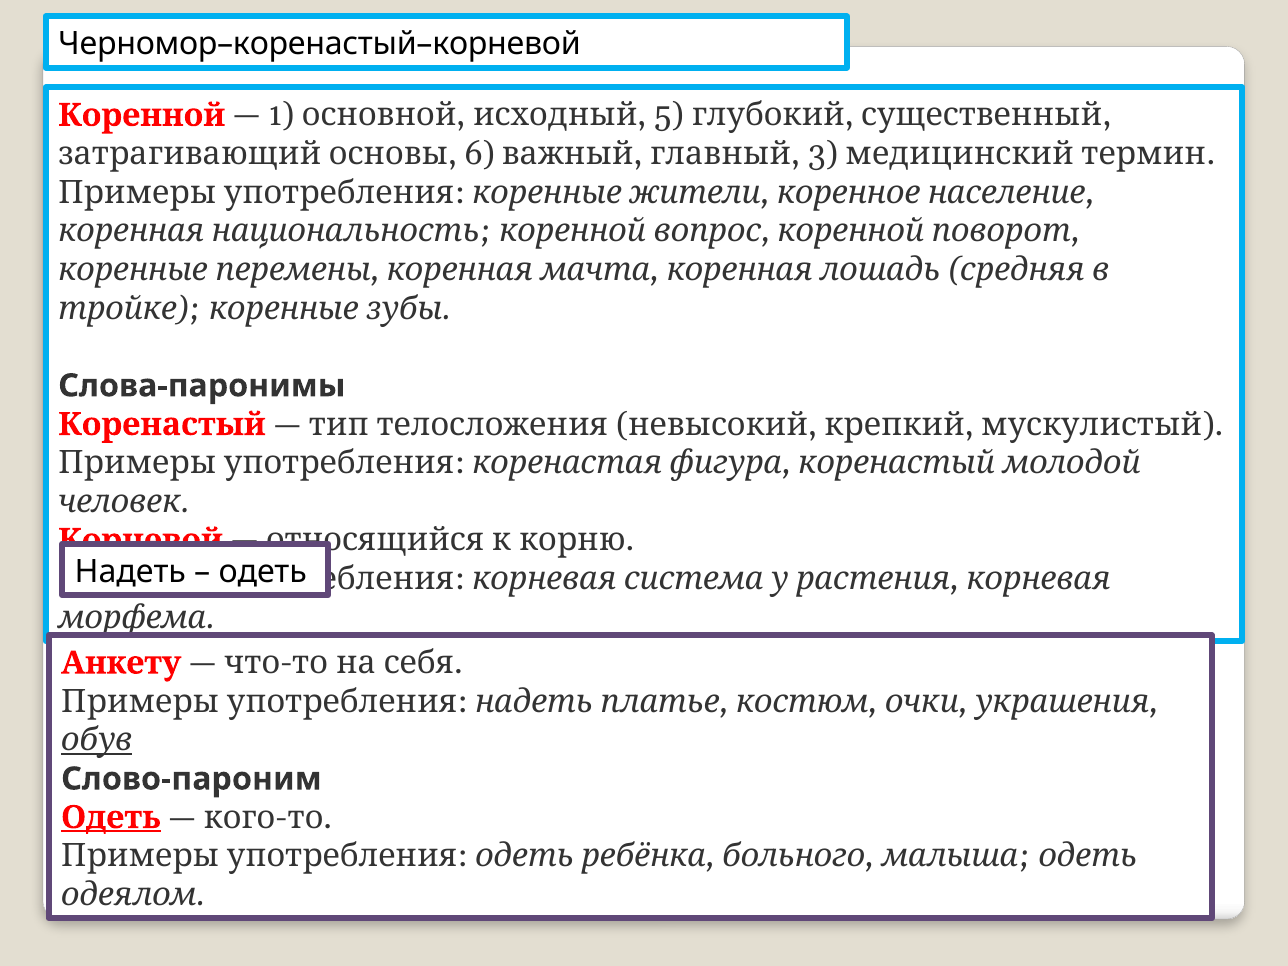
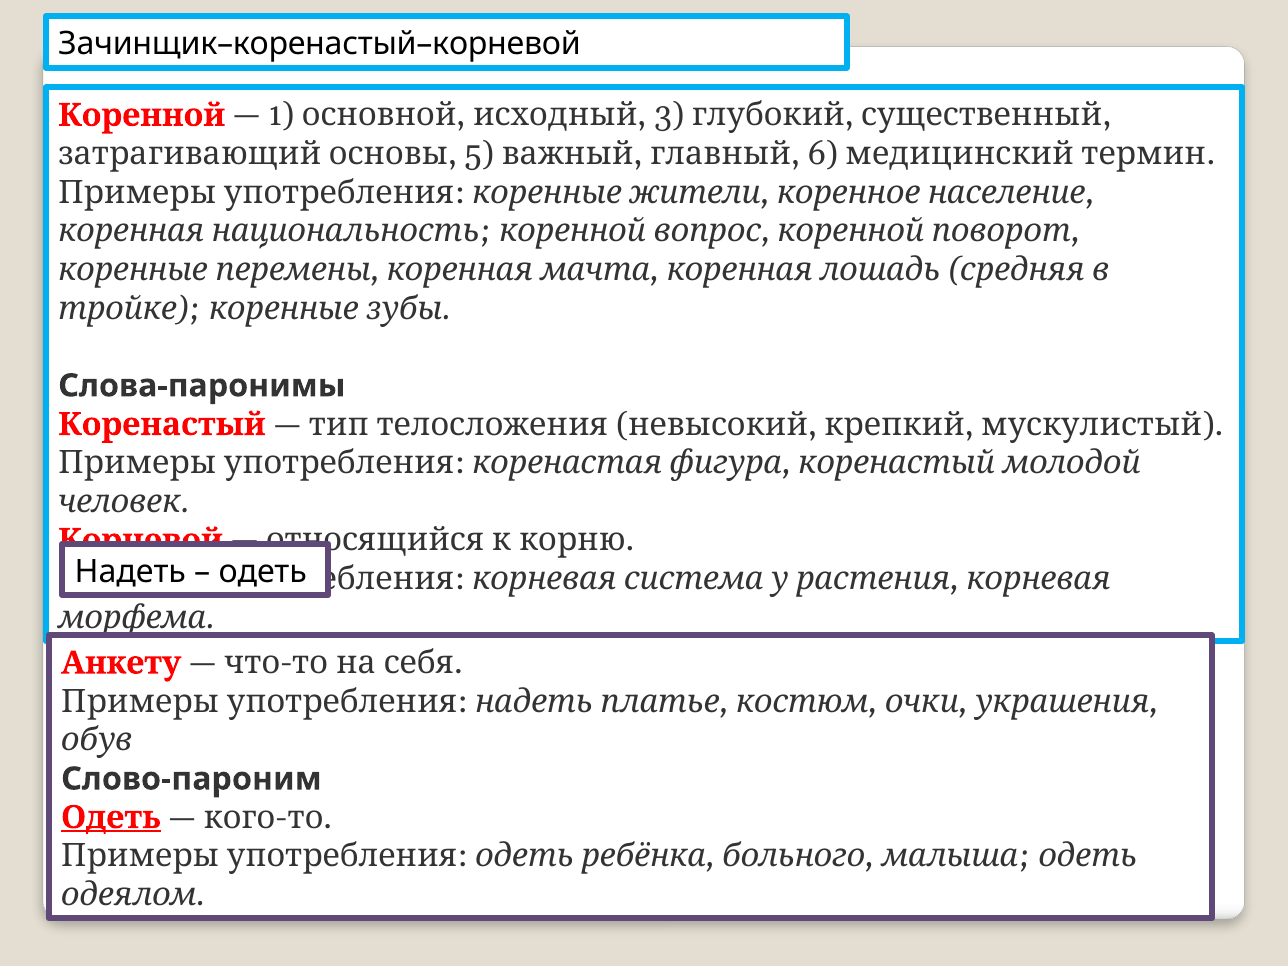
Черномор–коренастый–корневой: Черномор–коренастый–корневой -> Зачинщик–коренастый–корневой (320, 44)
5: 5 -> 3 (669, 115)
6: 6 -> 5 (479, 154)
3: 3 -> 6 (823, 154)
обув underline: present -> none (97, 740)
